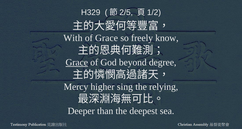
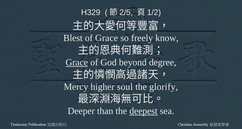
With: With -> Blest (73, 38)
sing: sing -> soul (125, 86)
relying: relying -> glorify (164, 86)
deepest underline: none -> present (143, 110)
